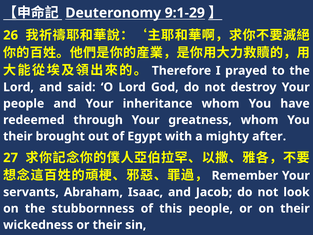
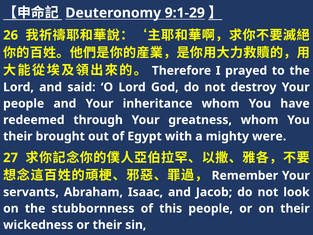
after: after -> were (269, 136)
